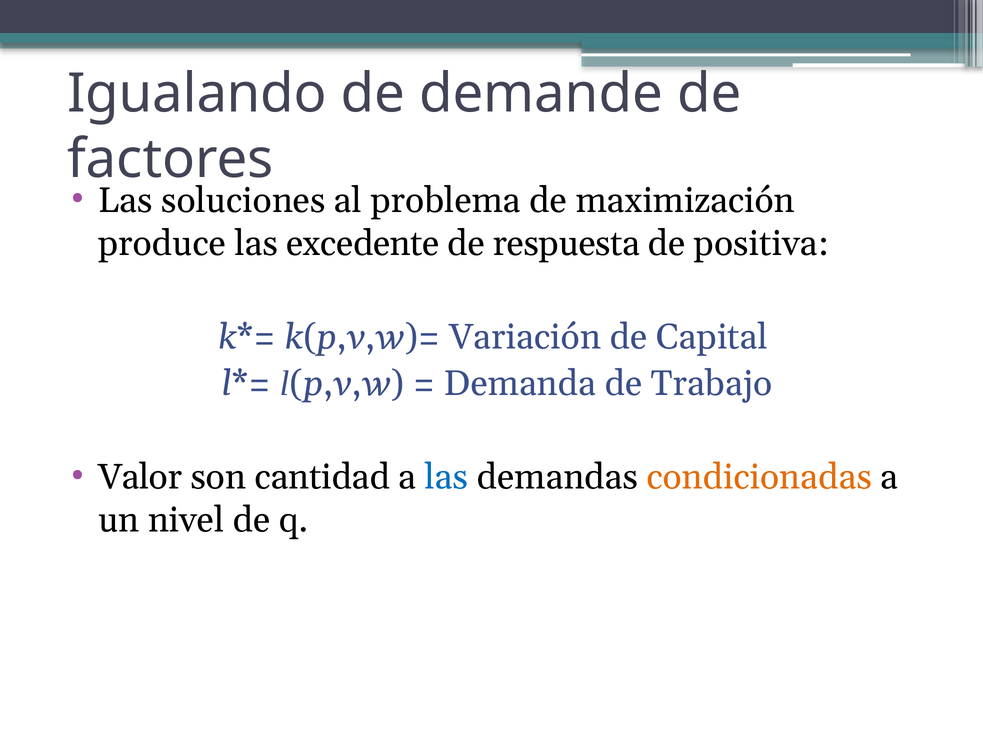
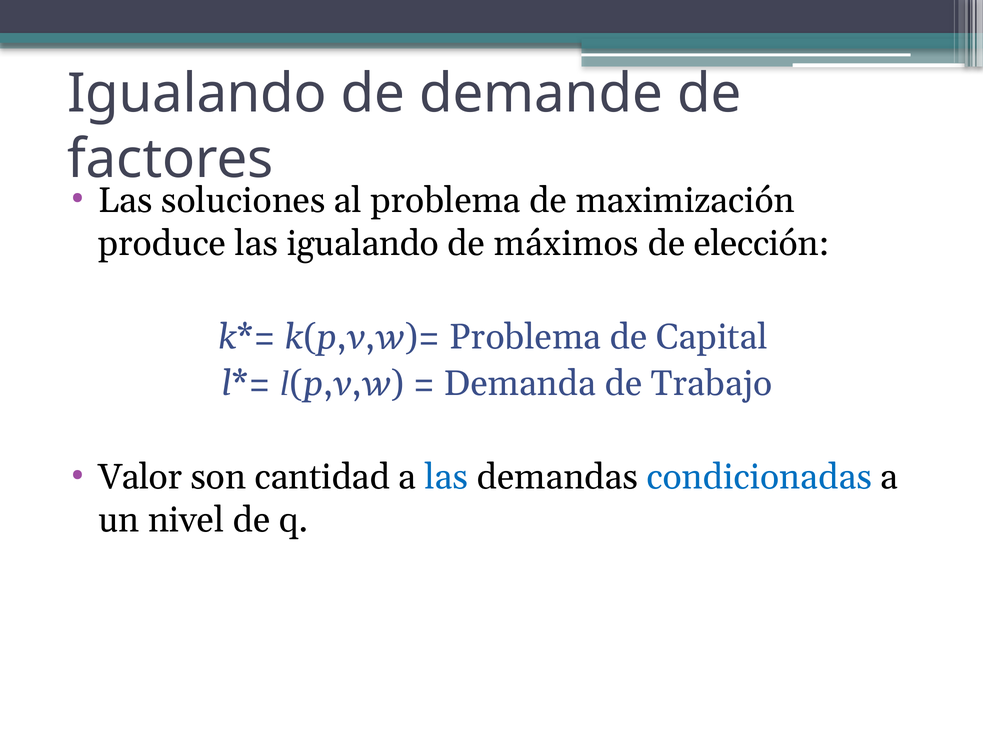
las excedente: excedente -> igualando (363, 243)
respuesta: respuesta -> máximos (566, 243)
positiva: positiva -> elección (762, 243)
k(p,v,w)= Variación: Variación -> Problema (525, 337)
condicionadas colour: orange -> blue (759, 477)
